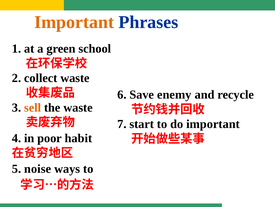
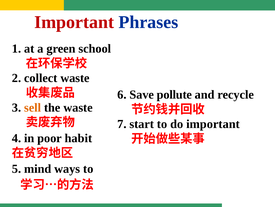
Important colour: orange -> red (74, 22)
enemy: enemy -> pollute (174, 94)
noise: noise -> mind (38, 168)
